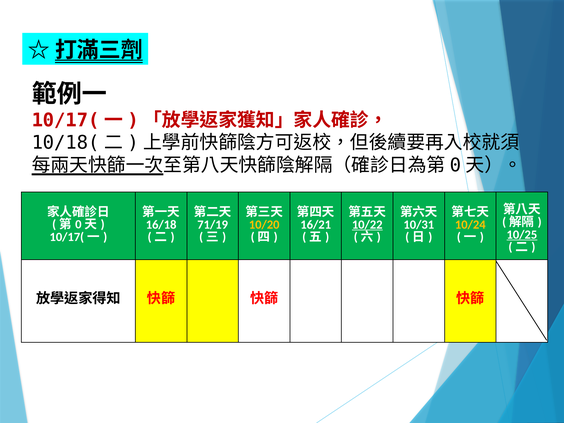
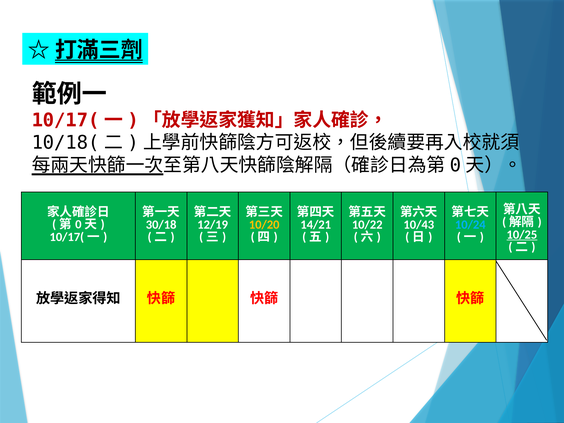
16/18: 16/18 -> 30/18 (161, 225)
71/19: 71/19 -> 12/19 (213, 225)
16/21: 16/21 -> 14/21 (316, 225)
10/22 underline: present -> none (367, 225)
10/31: 10/31 -> 10/43 (419, 225)
10/24 colour: yellow -> light blue (470, 225)
